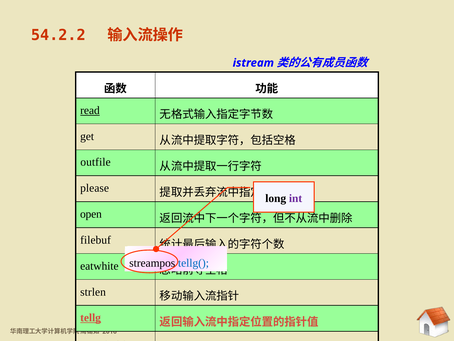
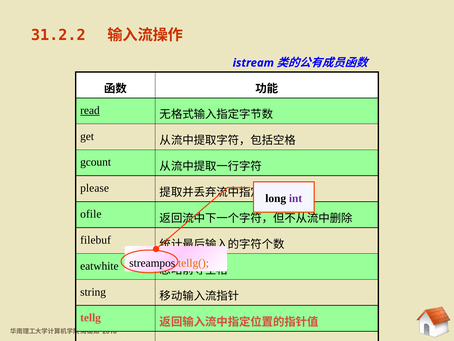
54.2.2: 54.2.2 -> 31.2.2 (58, 35)
outfile: outfile -> gcount (96, 162)
open: open -> ofile (91, 214)
tellg( colour: blue -> orange (193, 263)
strlen: strlen -> string (93, 291)
tellg underline: present -> none (91, 317)
